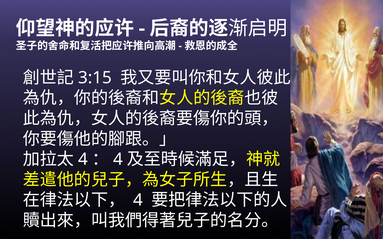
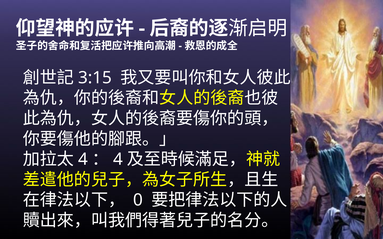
4: 4 -> 0 (138, 200)
